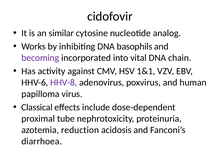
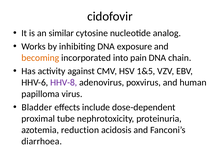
basophils: basophils -> exposure (135, 46)
becoming colour: purple -> orange (40, 58)
vital: vital -> pain (139, 58)
1&1: 1&1 -> 1&5 (146, 71)
Classical: Classical -> Bladder (37, 107)
